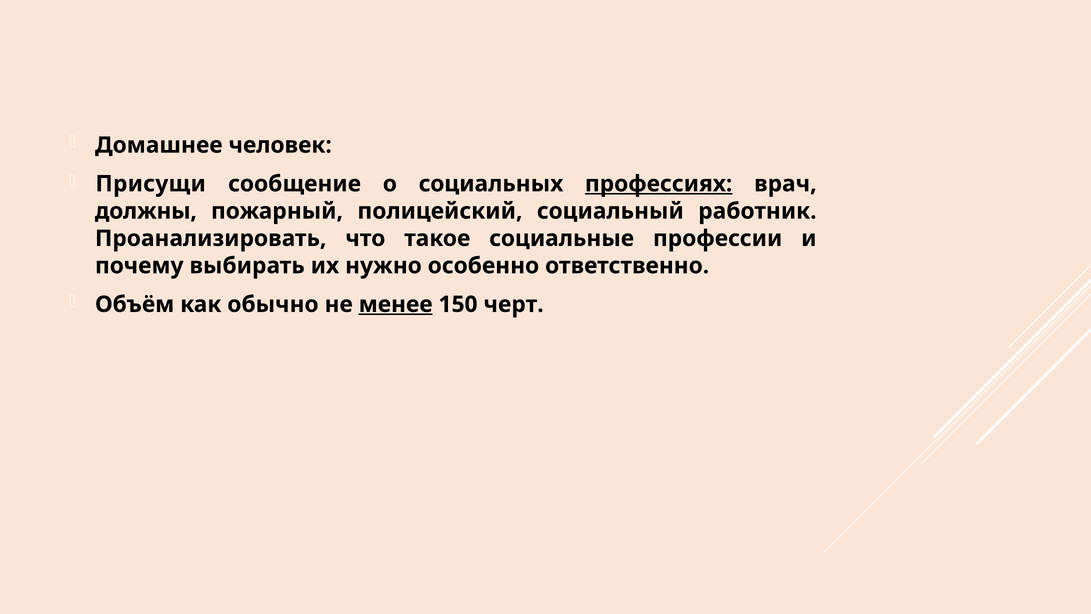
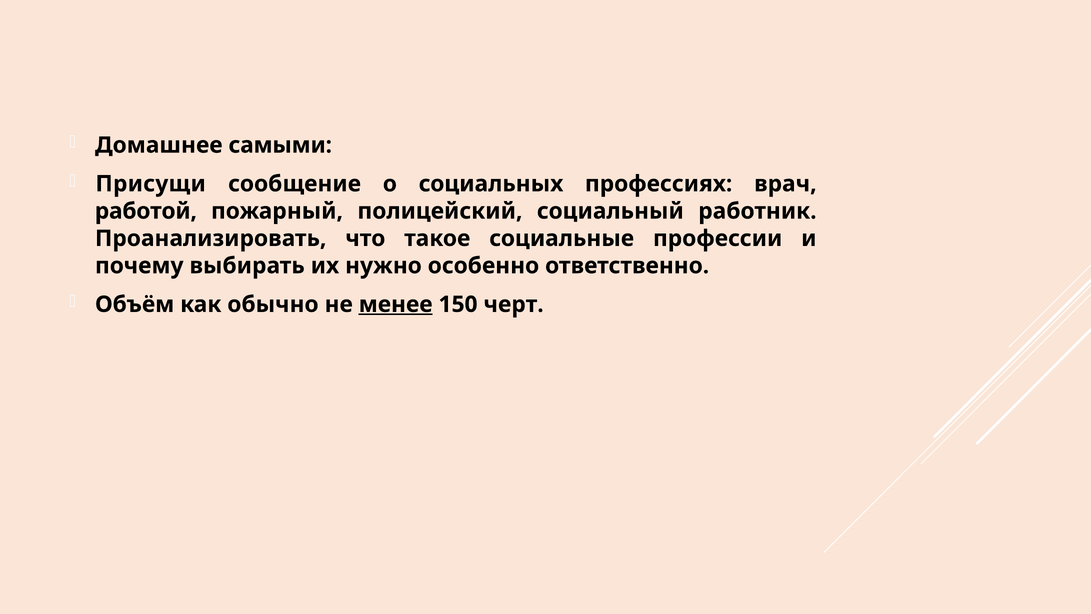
человек: человек -> самыми (280, 145)
профессиях underline: present -> none (659, 184)
должны: должны -> работой (146, 211)
